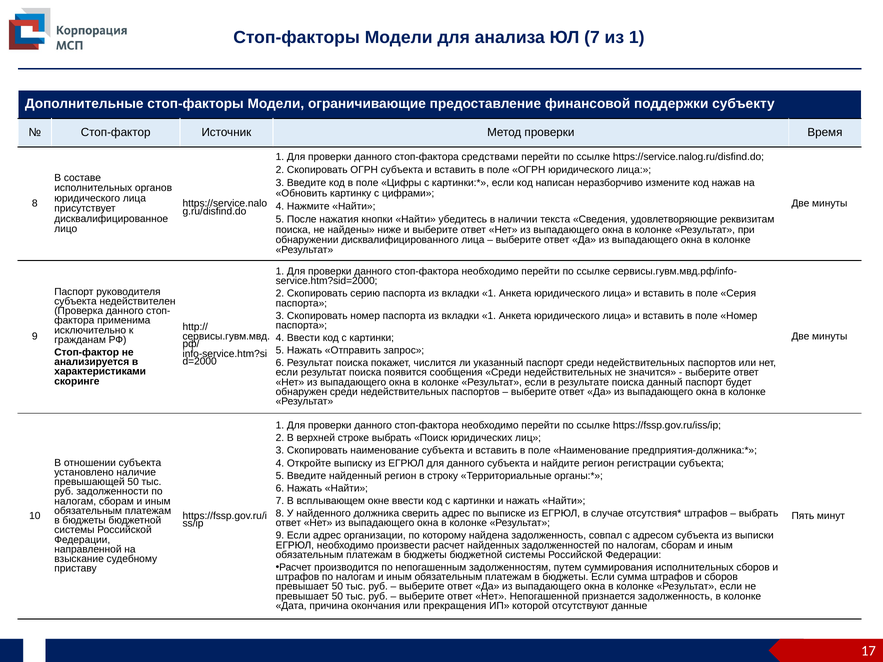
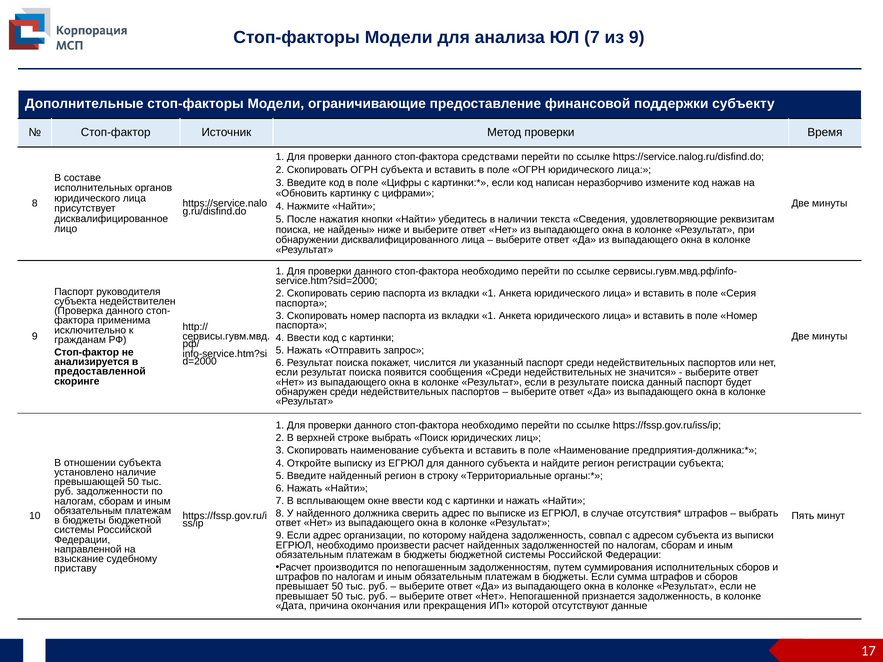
из 1: 1 -> 9 (637, 38)
характеристиками: характеристиками -> предоставленной (100, 372)
